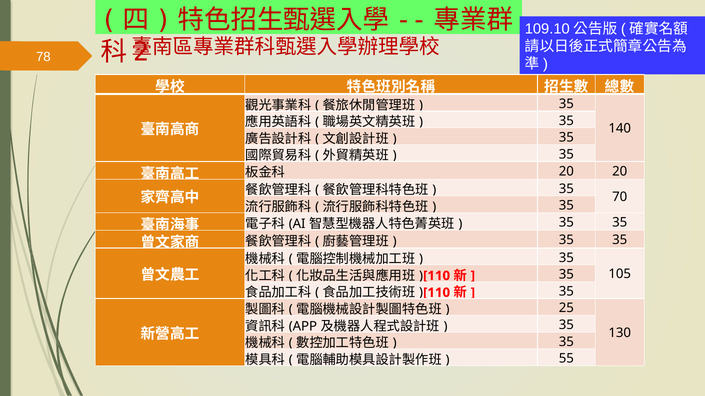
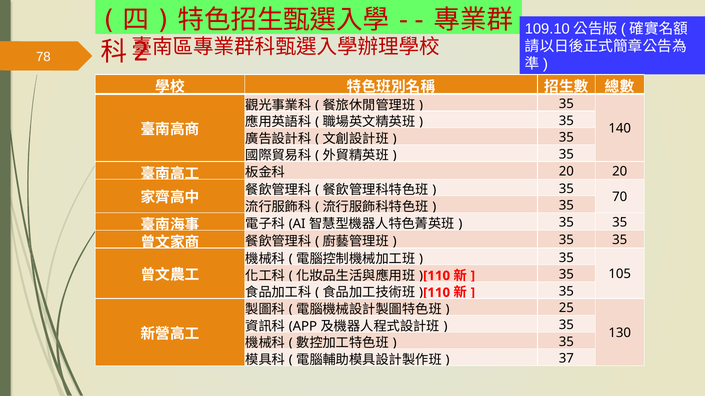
55: 55 -> 37 (566, 359)
